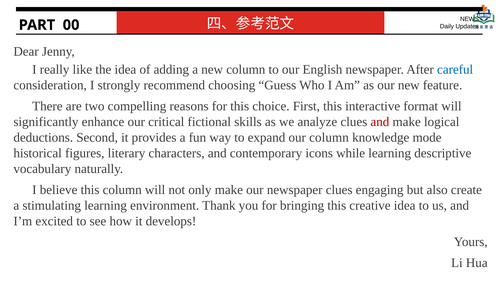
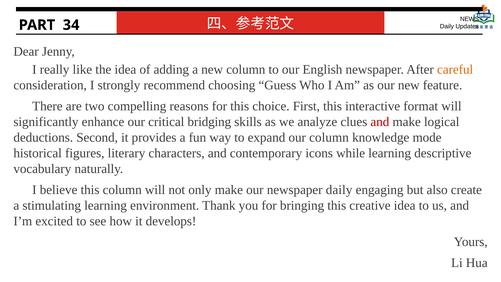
00: 00 -> 34 (71, 25)
careful colour: blue -> orange (455, 70)
fictional: fictional -> bridging (209, 122)
newspaper clues: clues -> daily (339, 190)
